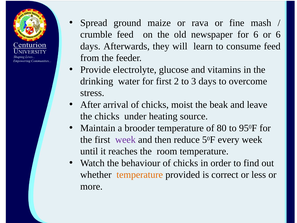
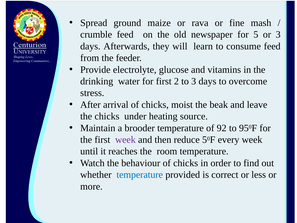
for 6: 6 -> 5 (256, 35)
or 6: 6 -> 3 (278, 35)
80: 80 -> 92 (222, 128)
temperature colour: orange -> blue (140, 175)
